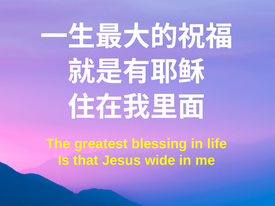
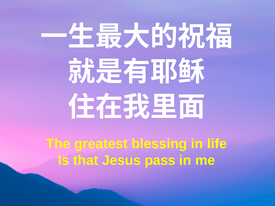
wide: wide -> pass (160, 161)
